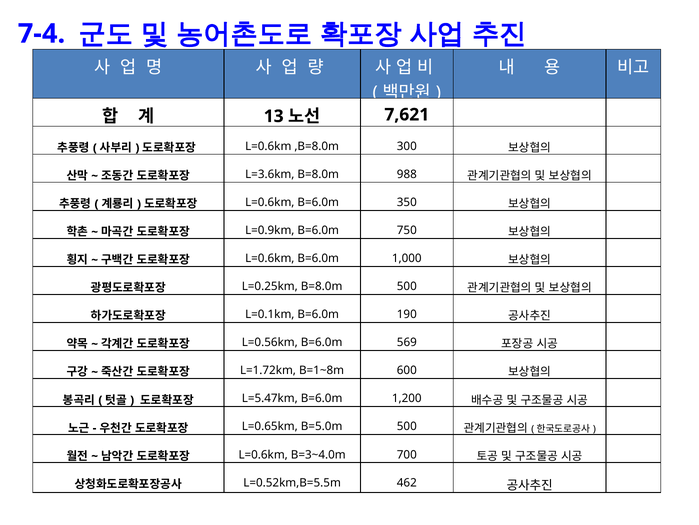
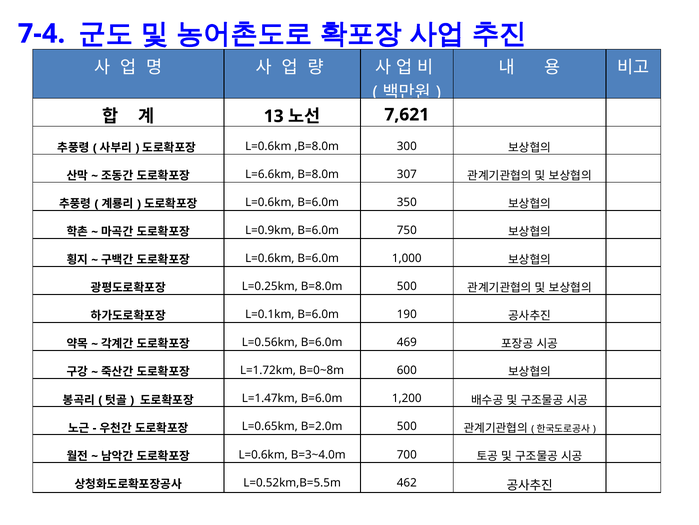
L=3.6km: L=3.6km -> L=6.6km (270, 174)
988: 988 -> 307 (407, 174)
569: 569 -> 469 (407, 342)
B=1~8m: B=1~8m -> B=0~8m (322, 370)
L=5.47km: L=5.47km -> L=1.47km (270, 398)
B=5.0m: B=5.0m -> B=2.0m (322, 426)
